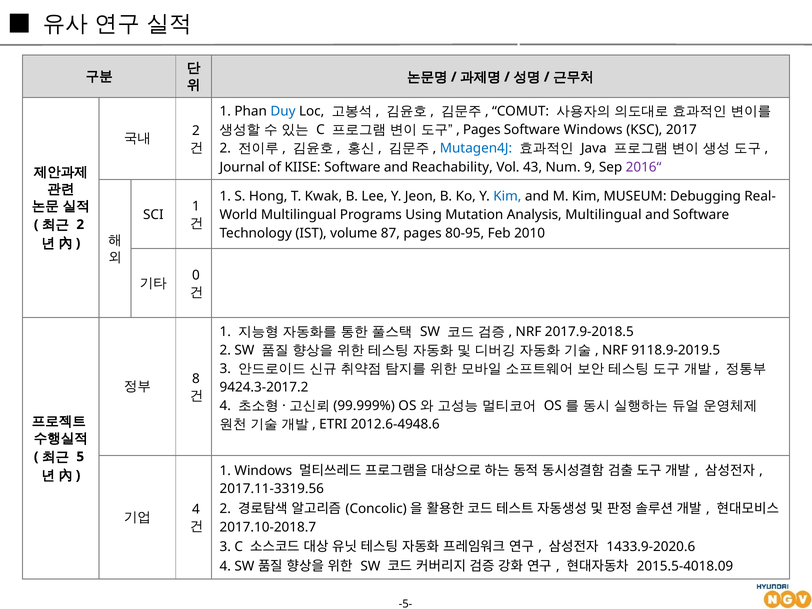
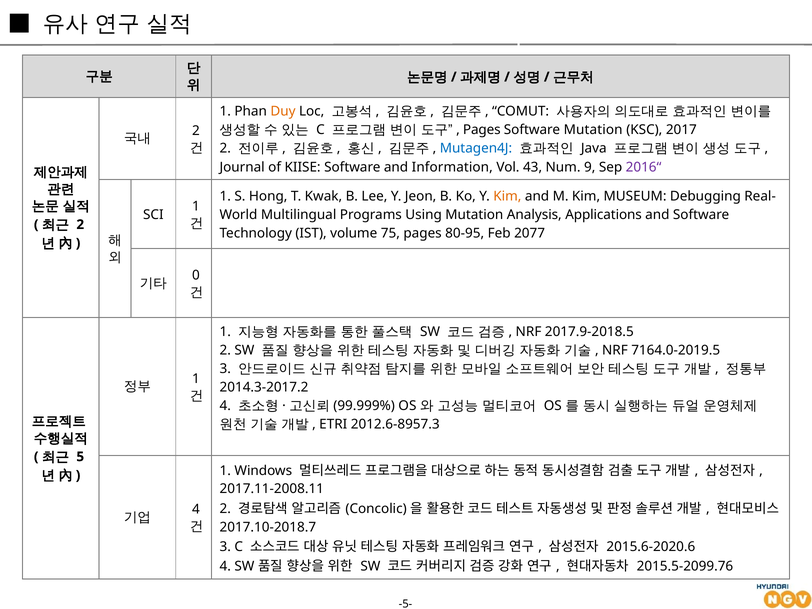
Duy colour: blue -> orange (283, 111)
Software Windows: Windows -> Mutation (593, 130)
Reachability: Reachability -> Information (452, 167)
Kim colour: blue -> orange (507, 196)
Analysis Multilingual: Multilingual -> Applications (604, 215)
87: 87 -> 75 (390, 233)
2010: 2010 -> 2077 (530, 233)
9118.9-2019.5: 9118.9-2019.5 -> 7164.0-2019.5 (676, 350)
8: 8 -> 1 (196, 379)
9424.3-2017.2: 9424.3-2017.2 -> 2014.3-2017.2 (264, 387)
2012.6-4948.6: 2012.6-4948.6 -> 2012.6-8957.3 (395, 424)
2017.11-3319.56: 2017.11-3319.56 -> 2017.11-2008.11 (272, 489)
1433.9-2020.6: 1433.9-2020.6 -> 2015.6-2020.6 (651, 547)
2015.5-4018.09: 2015.5-4018.09 -> 2015.5-2099.76 (685, 566)
